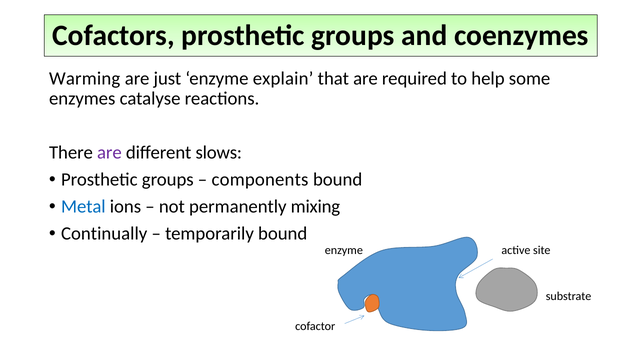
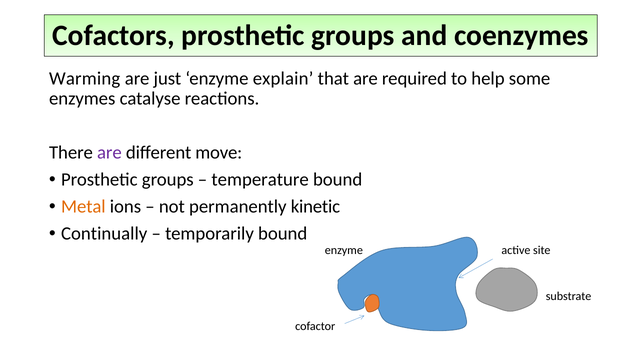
slows: slows -> move (219, 152)
components: components -> temperature (260, 179)
Metal colour: blue -> orange (83, 206)
mixing: mixing -> kinetic (315, 206)
